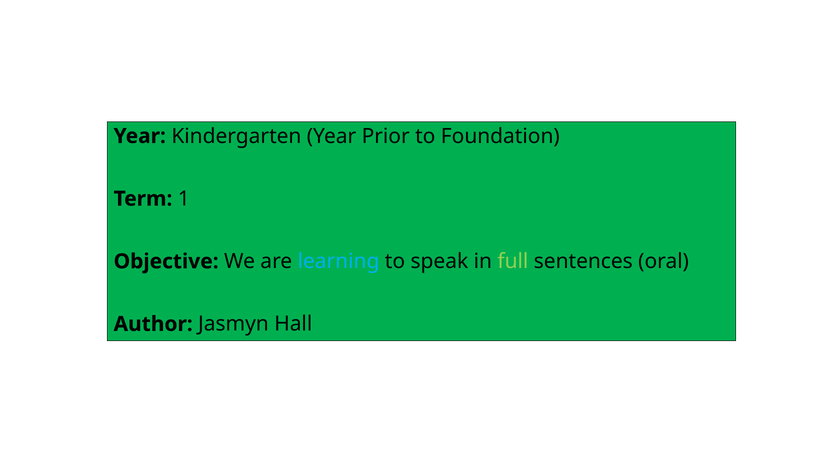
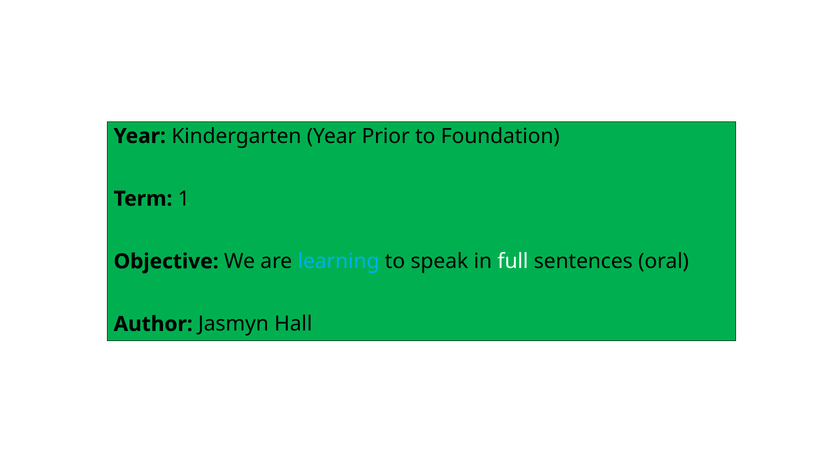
full colour: light green -> white (513, 262)
